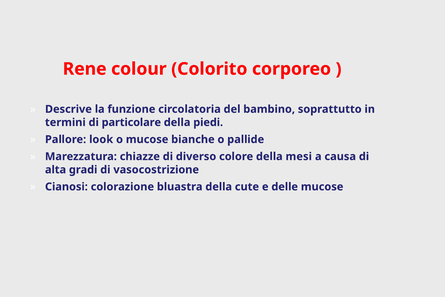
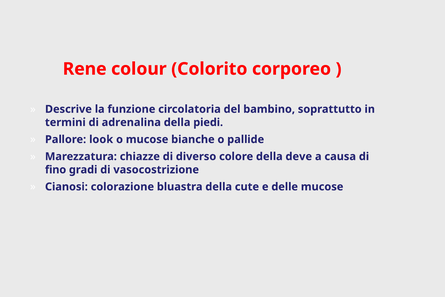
particolare: particolare -> adrenalina (131, 122)
mesi: mesi -> deve (299, 156)
alta: alta -> fino (56, 170)
